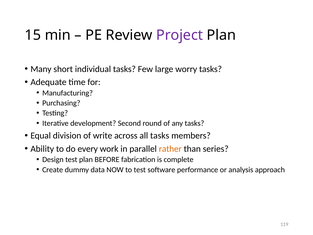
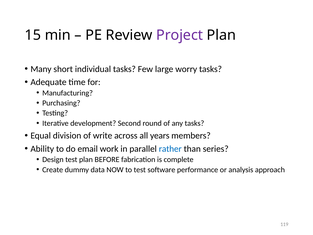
all tasks: tasks -> years (160, 135)
every: every -> email (88, 149)
rather colour: orange -> blue (170, 149)
